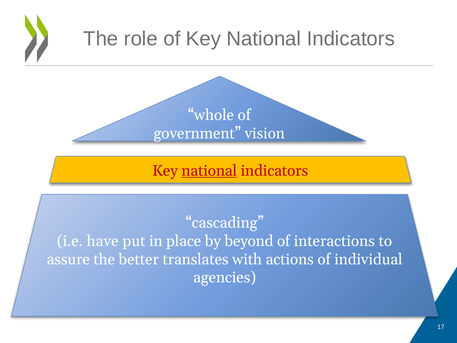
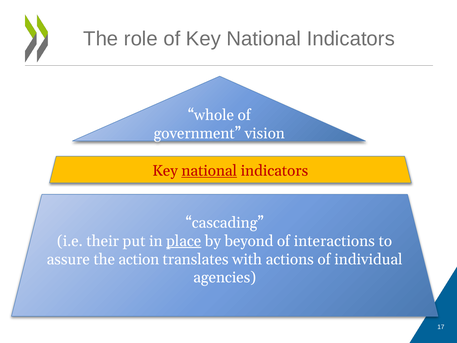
have: have -> their (103, 241)
place underline: none -> present (184, 241)
better: better -> action (139, 259)
